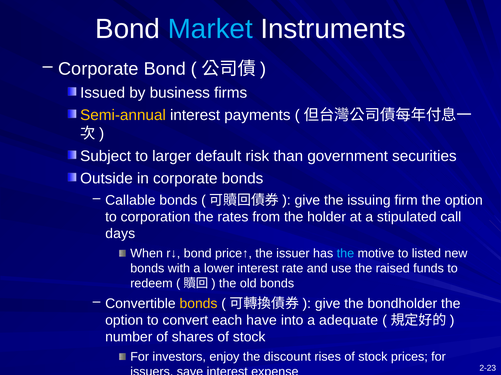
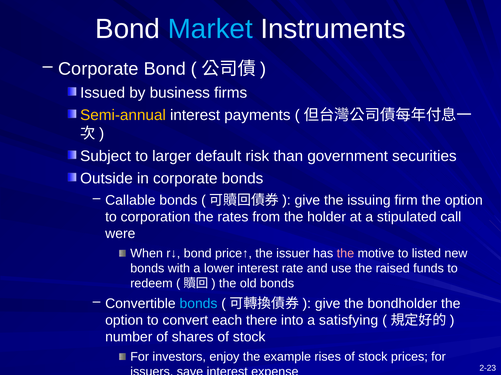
days: days -> were (120, 234)
the colour: light blue -> pink (345, 254)
bonds colour: yellow -> light blue (198, 304)
have: have -> there (262, 321)
adequate: adequate -> satisfying (349, 321)
discount: discount -> example (287, 357)
